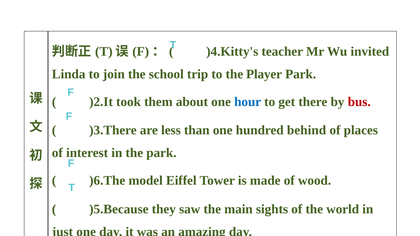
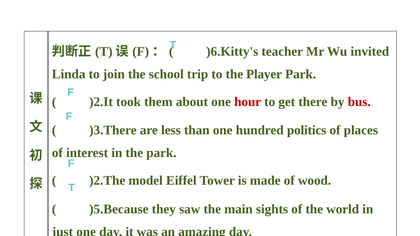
)4.Kitty's: )4.Kitty's -> )6.Kitty's (232, 52)
hour colour: blue -> red (248, 102)
behind: behind -> politics (307, 130)
)6.The: )6.The -> )2.The (107, 181)
